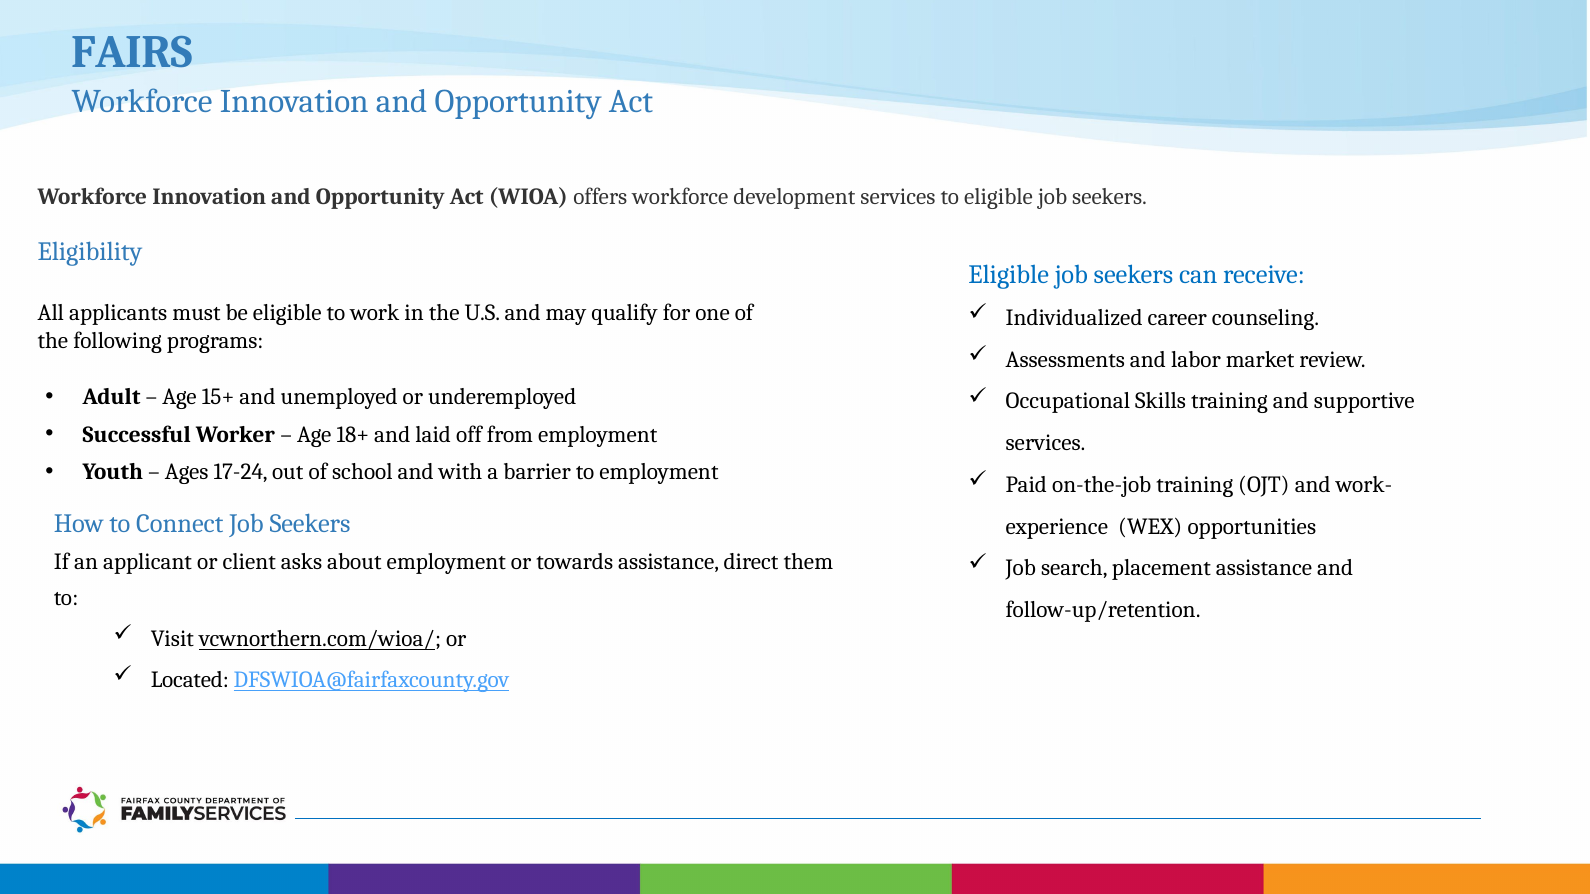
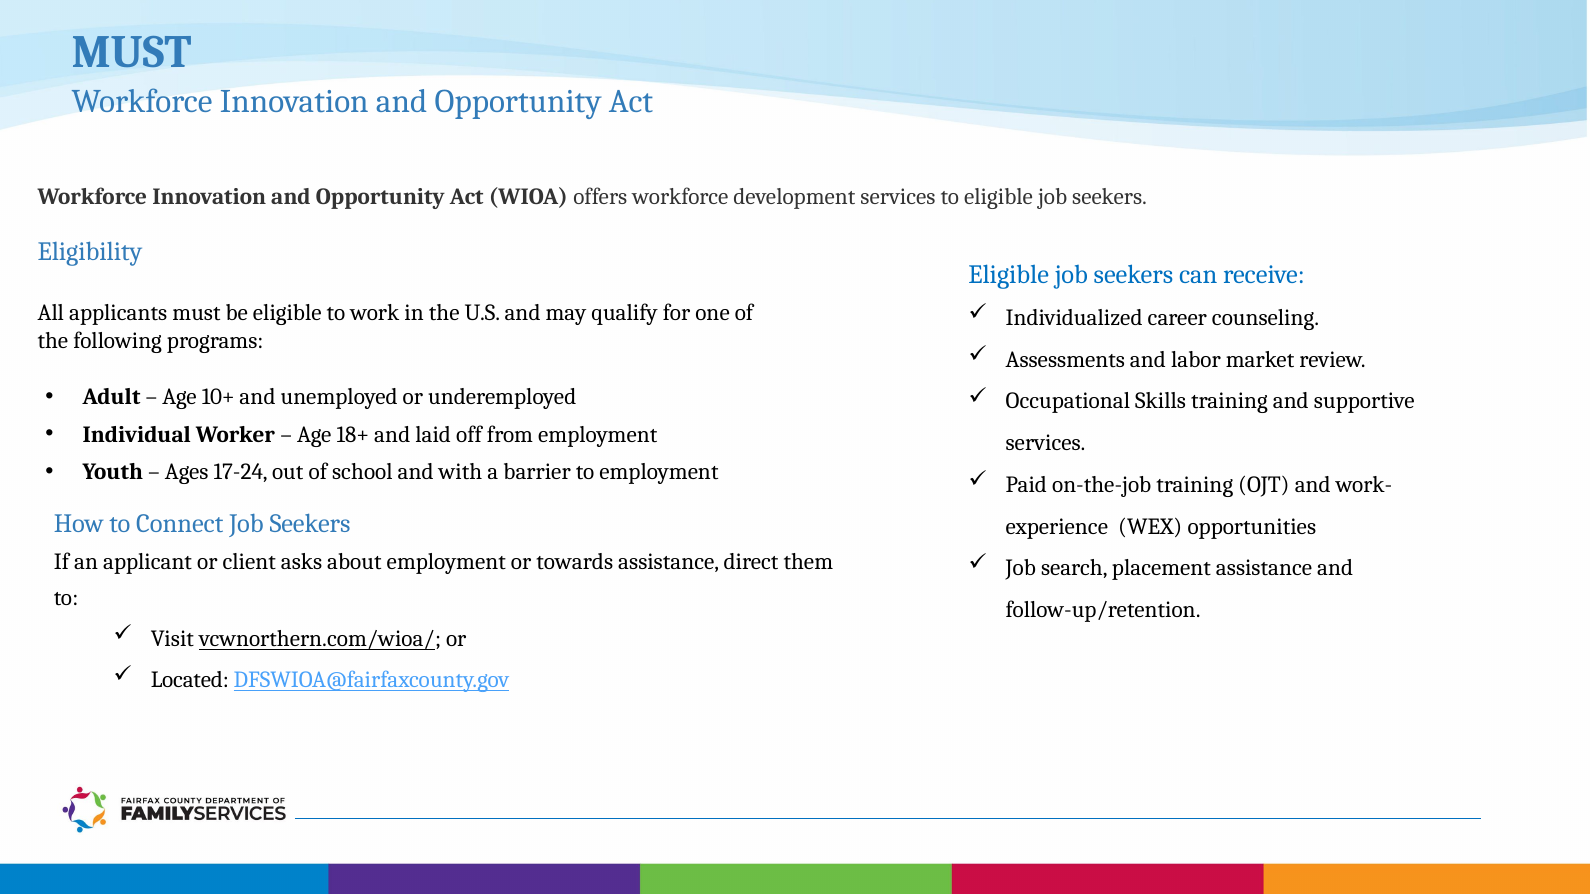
FAIRS: FAIRS -> MUST (132, 52)
15+: 15+ -> 10+ (218, 397)
Successful: Successful -> Individual (137, 435)
